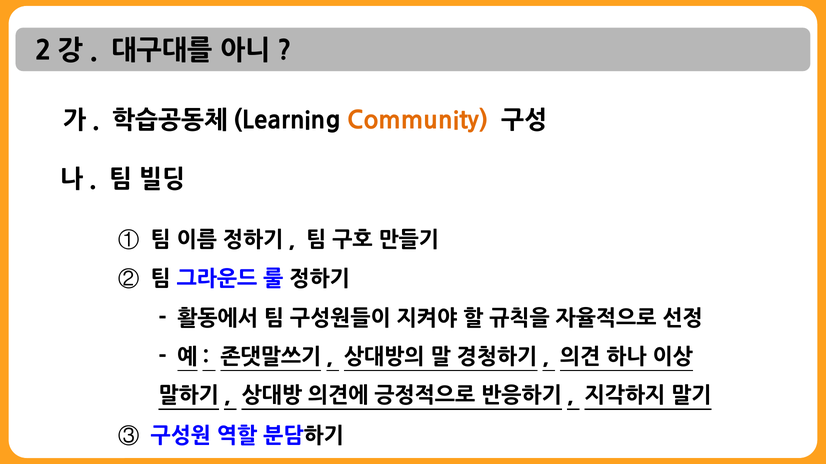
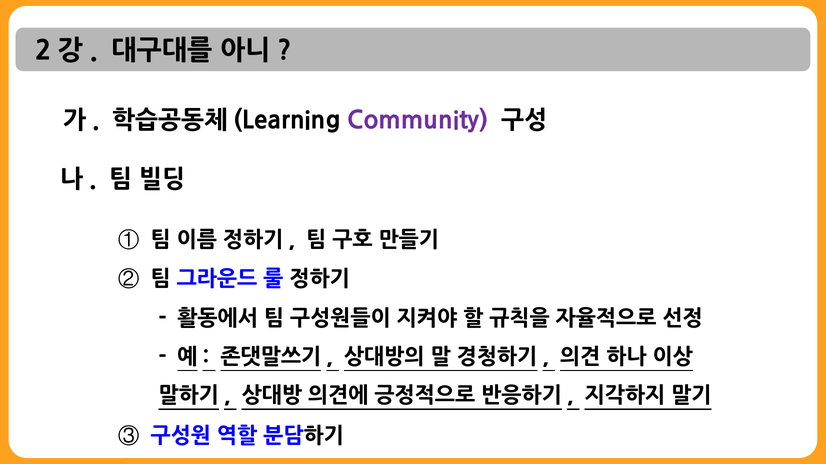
Community colour: orange -> purple (418, 121)
